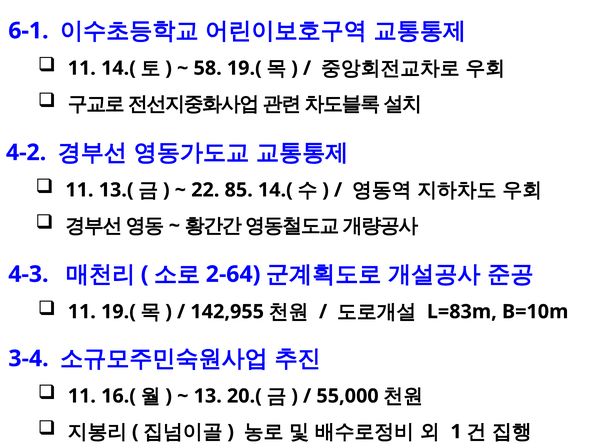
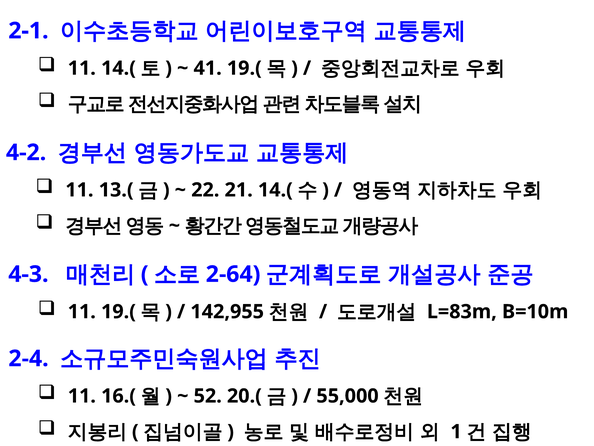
6-1: 6-1 -> 2-1 (28, 31)
58: 58 -> 41 (208, 68)
85: 85 -> 21 (239, 190)
3-4: 3-4 -> 2-4 (29, 358)
13: 13 -> 52 (208, 396)
